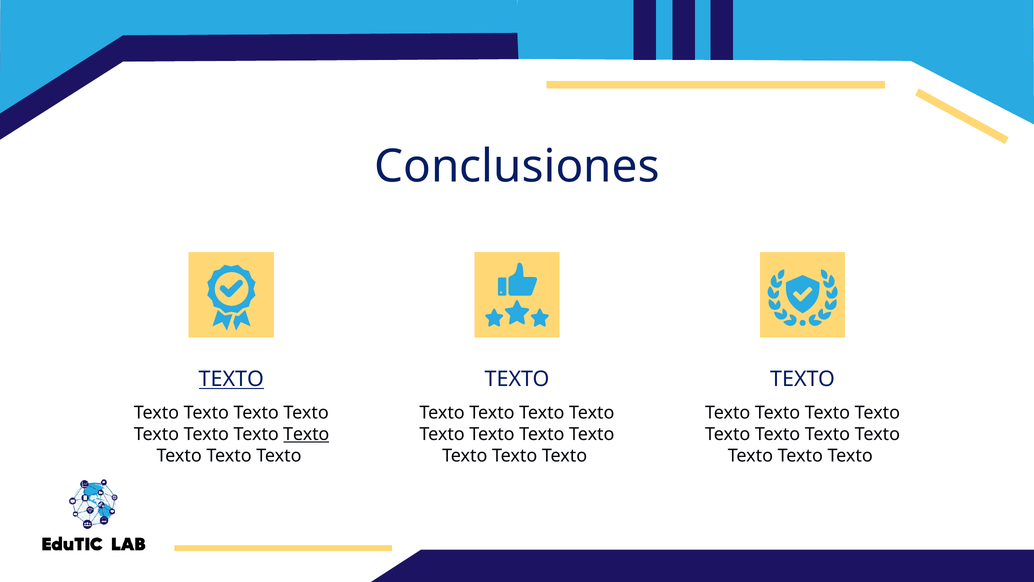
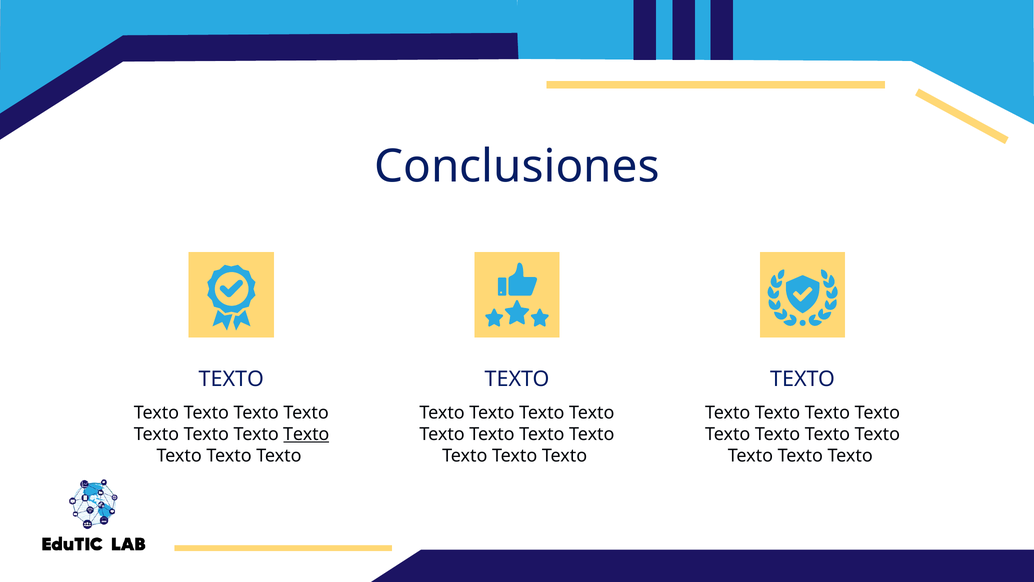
TEXTO underline: present -> none (231, 379)
